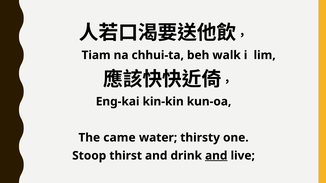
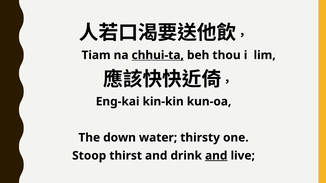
chhui-ta underline: none -> present (158, 55)
walk: walk -> thou (227, 55)
came: came -> down (120, 138)
